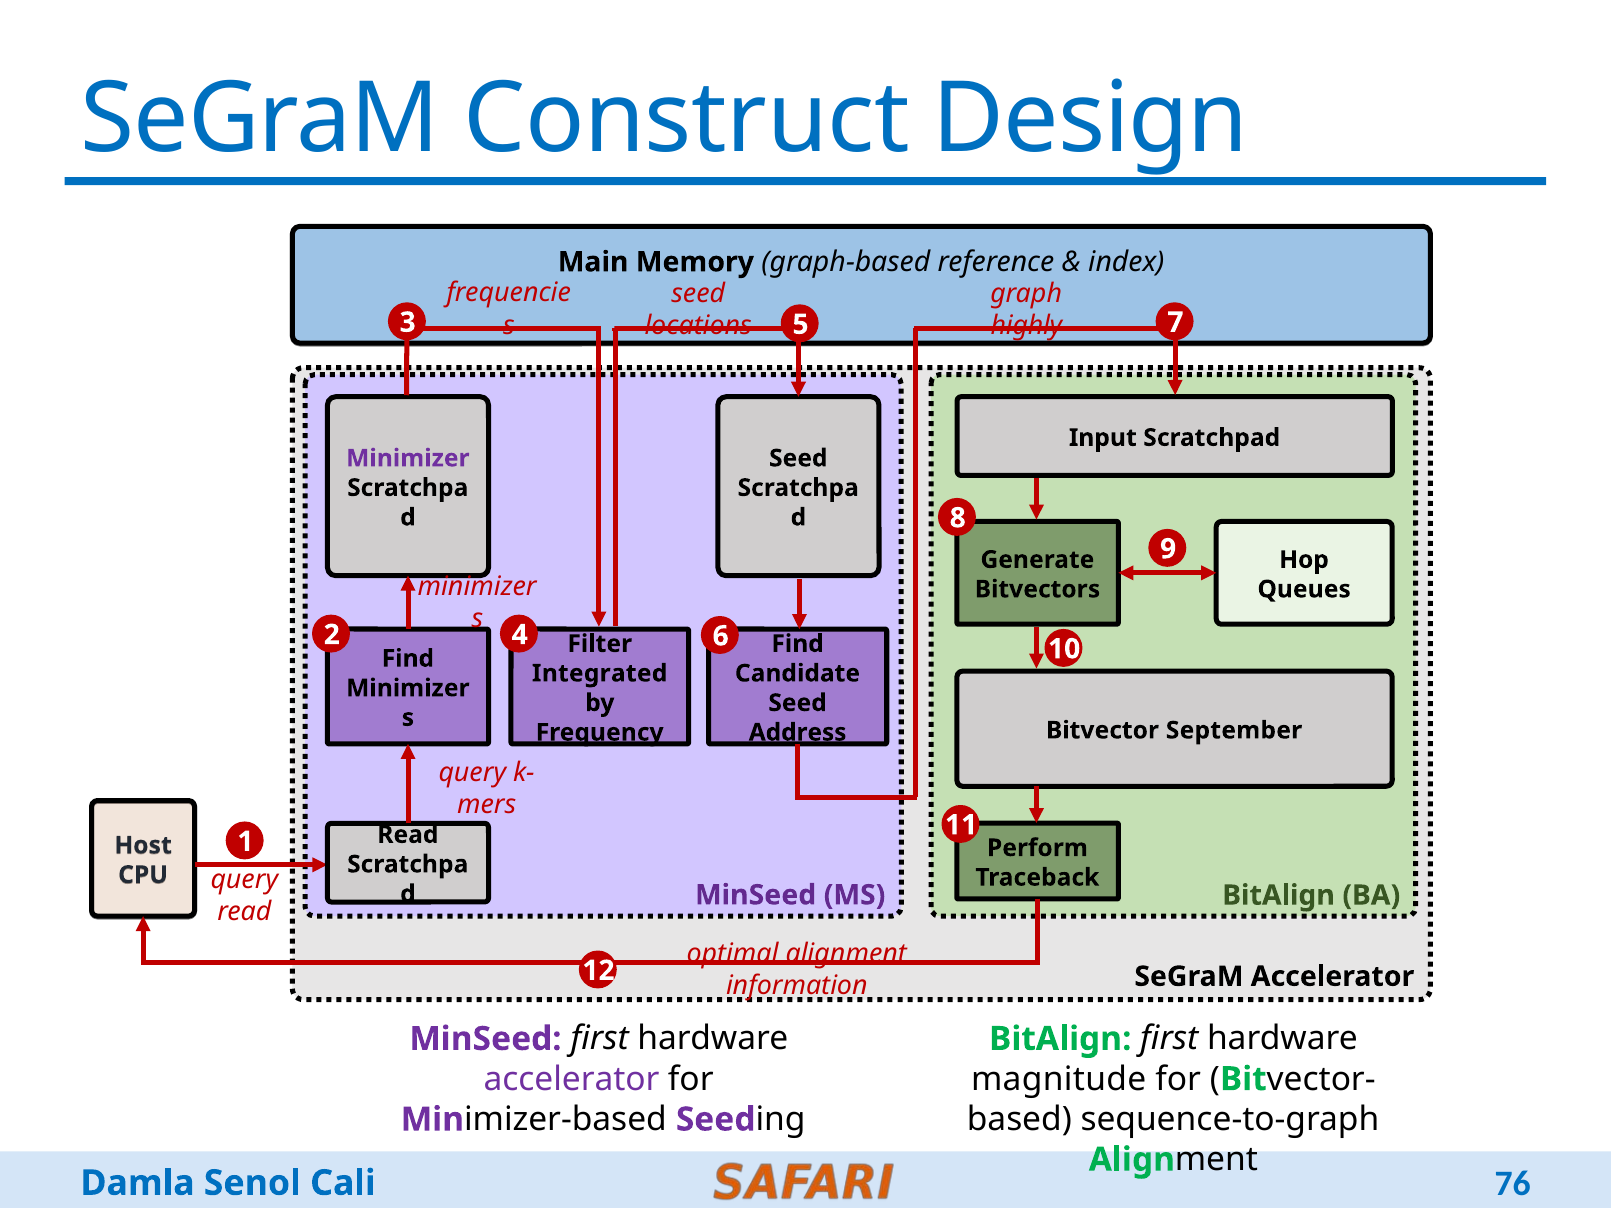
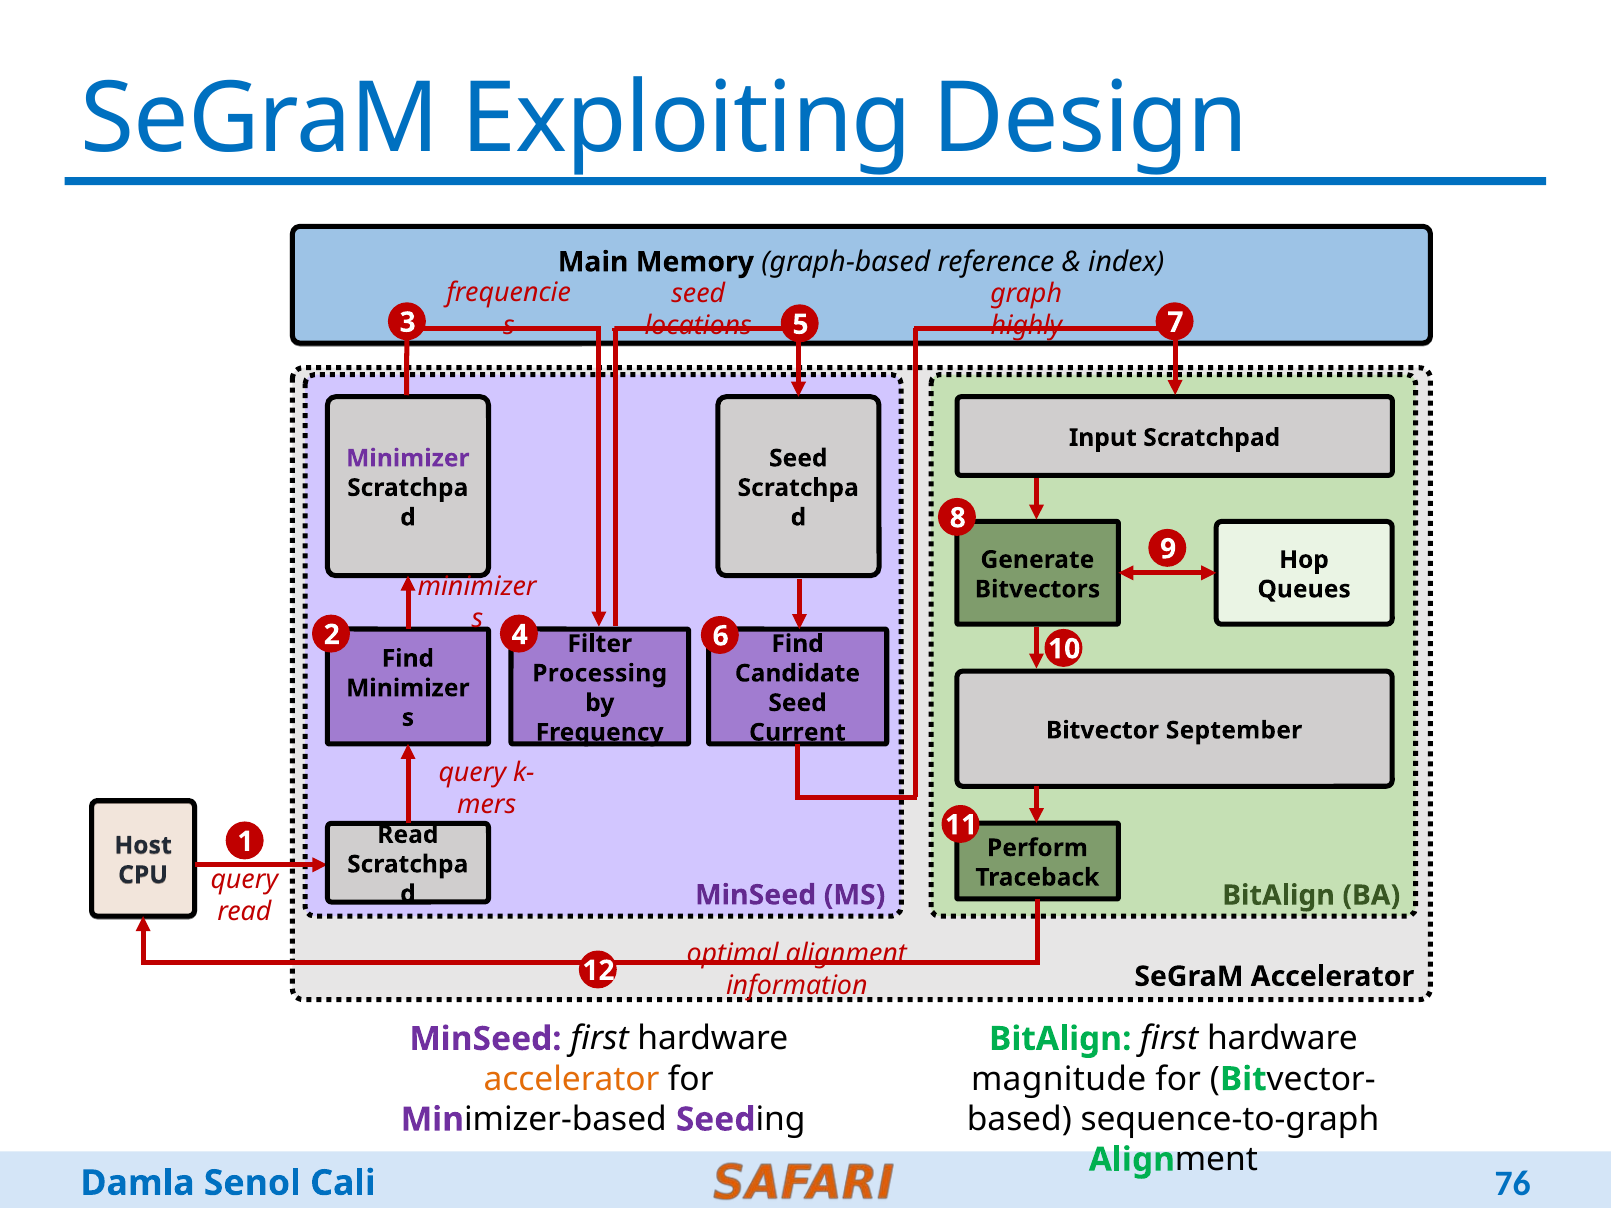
Construct: Construct -> Exploiting (687, 119)
Integrated: Integrated -> Processing (600, 674)
Address: Address -> Current (797, 733)
accelerator colour: purple -> orange (572, 1079)
